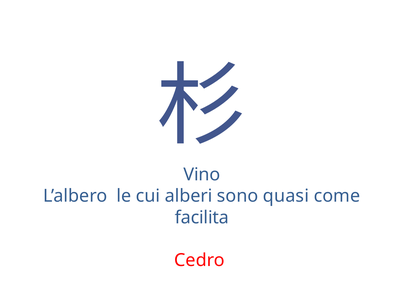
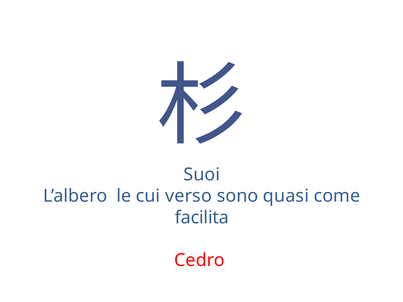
Vino: Vino -> Suoi (202, 175)
alberi: alberi -> verso (188, 196)
